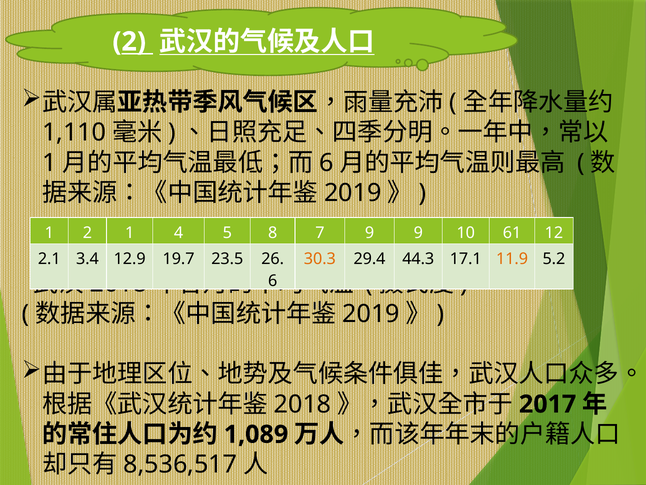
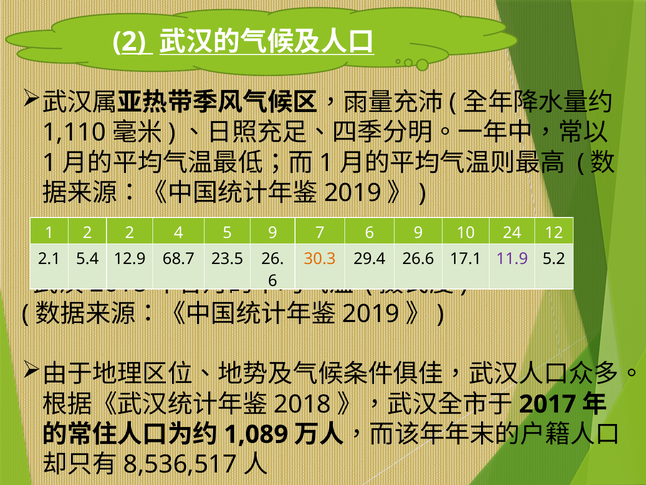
6: 6 -> 1 (326, 163)
2 1: 1 -> 2 (130, 232)
5 8: 8 -> 9 (273, 232)
7 9: 9 -> 6 (370, 232)
61: 61 -> 24 (512, 232)
3.4: 3.4 -> 5.4 (87, 259)
19.7: 19.7 -> 68.7 (179, 259)
44.3: 44.3 -> 26.6 (418, 259)
11.9 colour: orange -> purple (512, 259)
